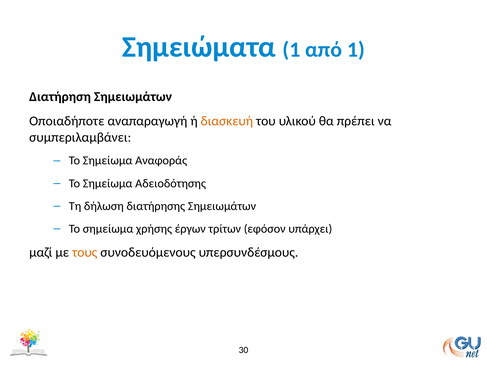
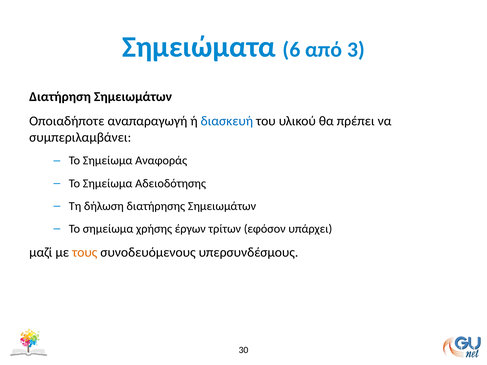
Σημειώματα 1: 1 -> 6 (291, 50)
από 1: 1 -> 3 (356, 50)
διασκευή colour: orange -> blue (227, 121)
